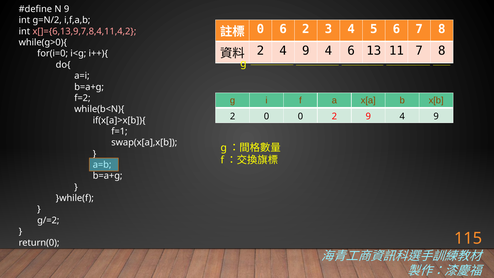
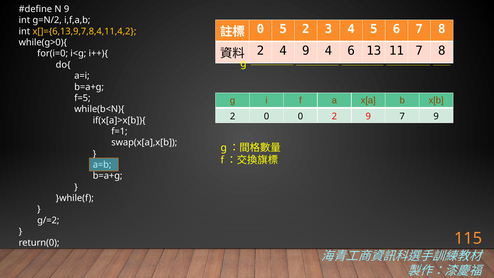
0 6: 6 -> 5 (283, 29)
x[]={6,13,9,7,8,4,11,4,2 colour: pink -> yellow (84, 31)
f=2: f=2 -> f=5 (82, 98)
2 9 4: 4 -> 7 (402, 116)
